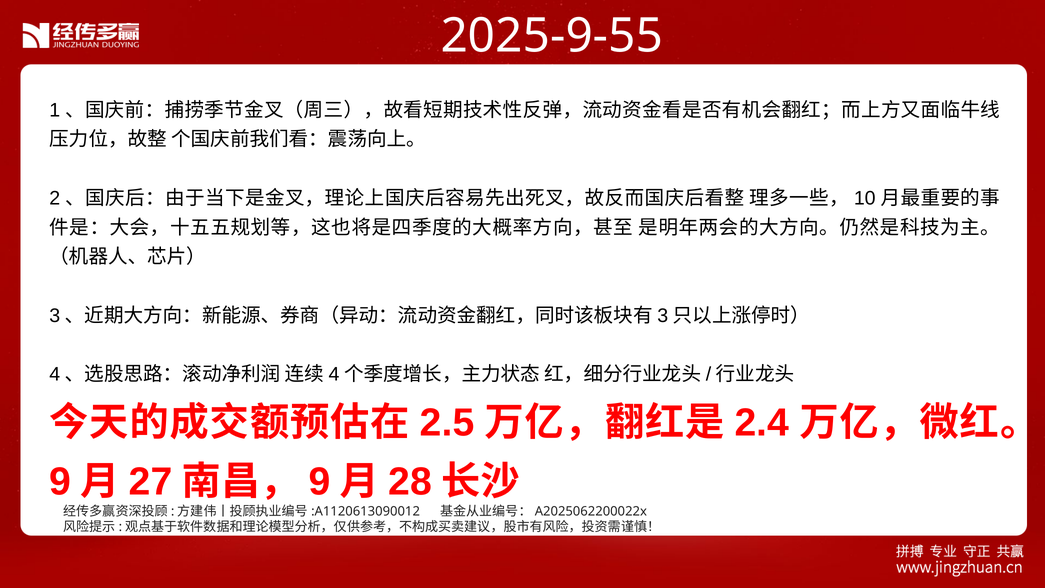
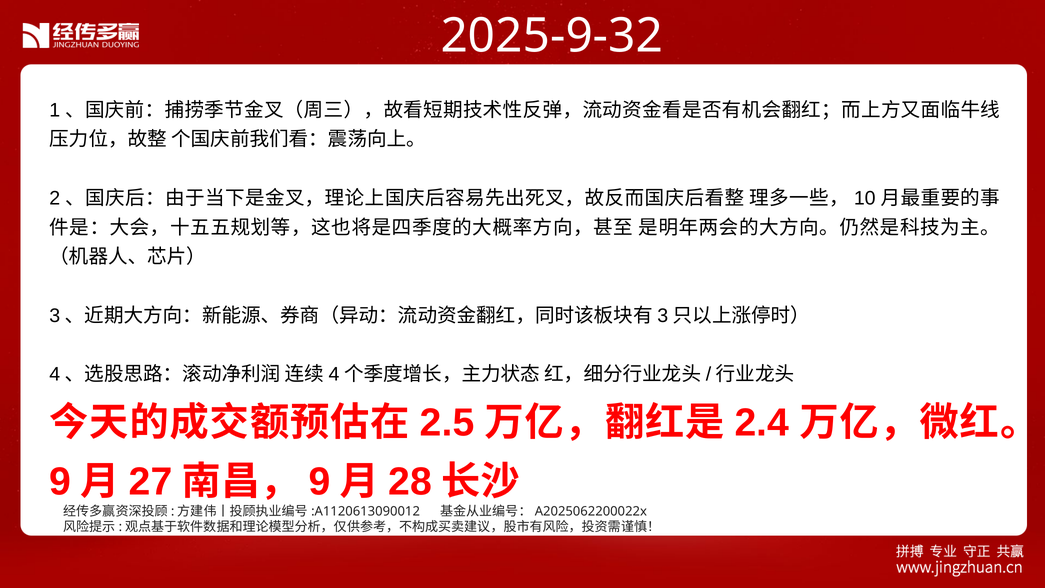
2025-9-55: 2025-9-55 -> 2025-9-32 (552, 36)
